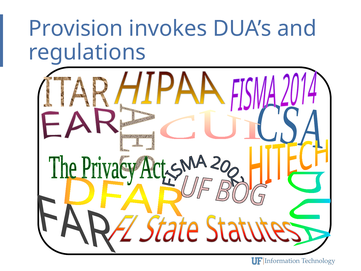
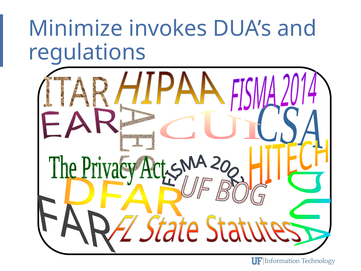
Provision: Provision -> Minimize (76, 29)
